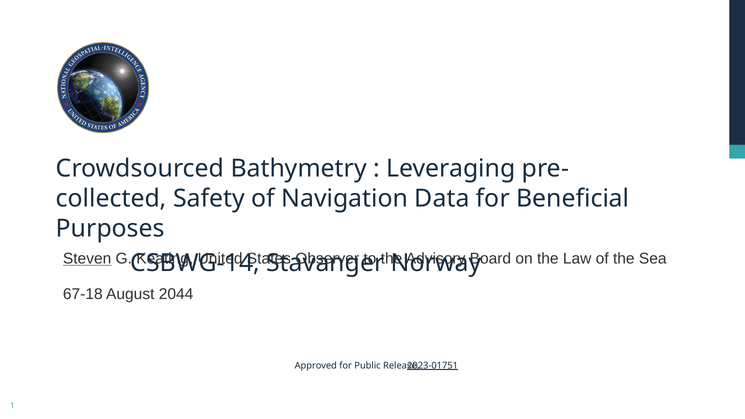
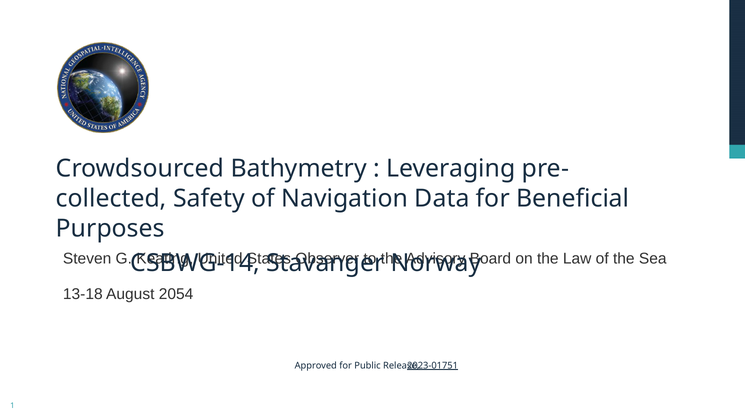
Steven underline: present -> none (87, 259)
67-18: 67-18 -> 13-18 (83, 294)
2044: 2044 -> 2054 (176, 294)
